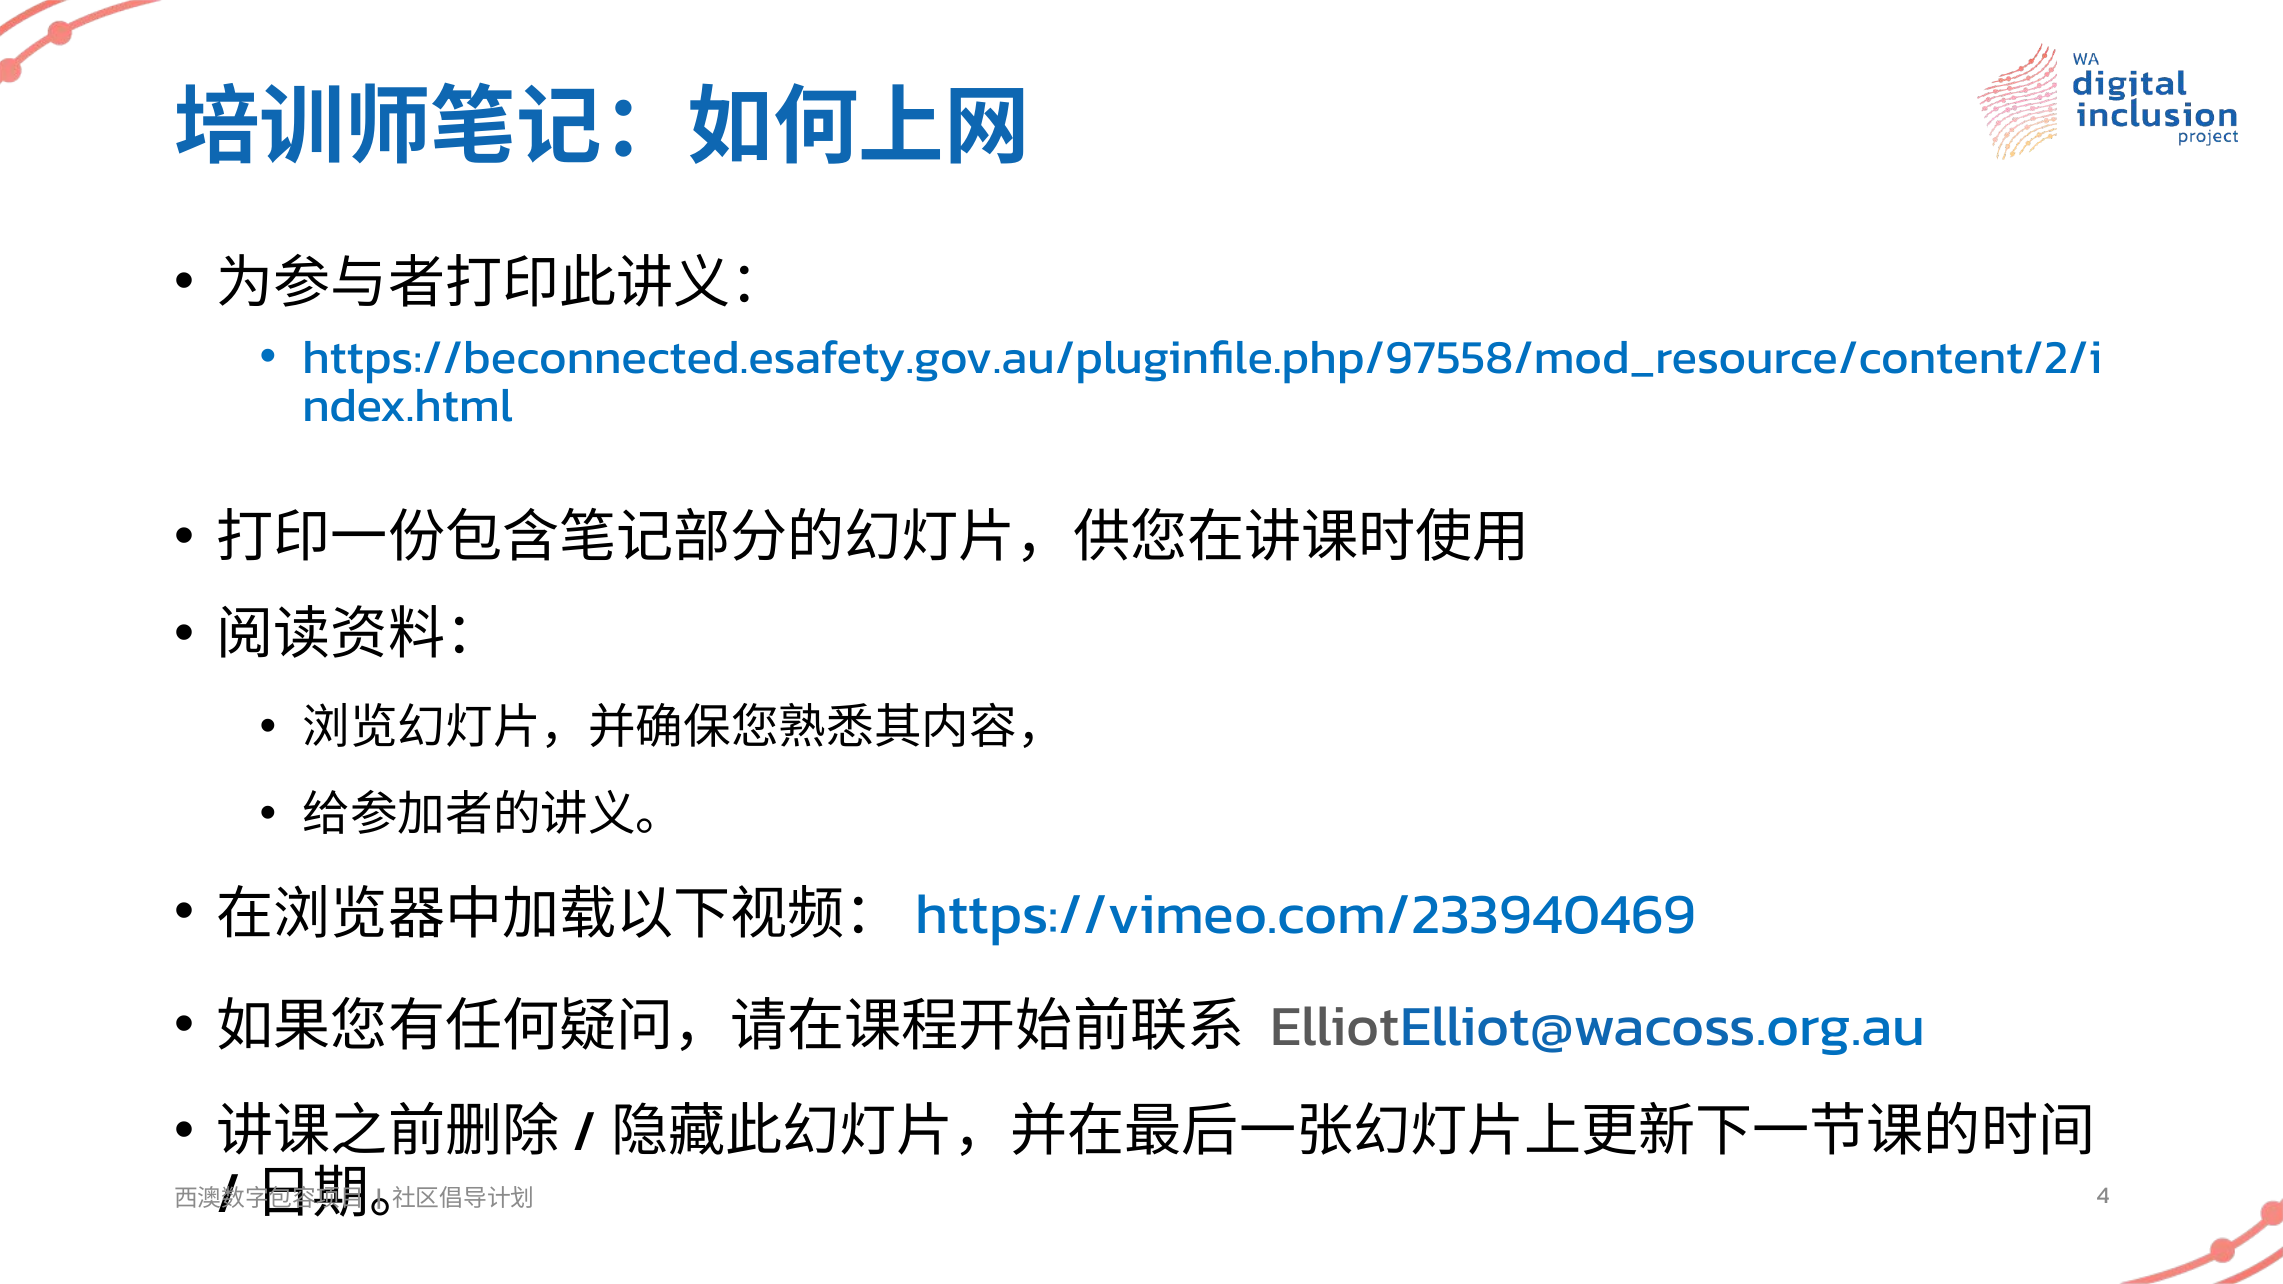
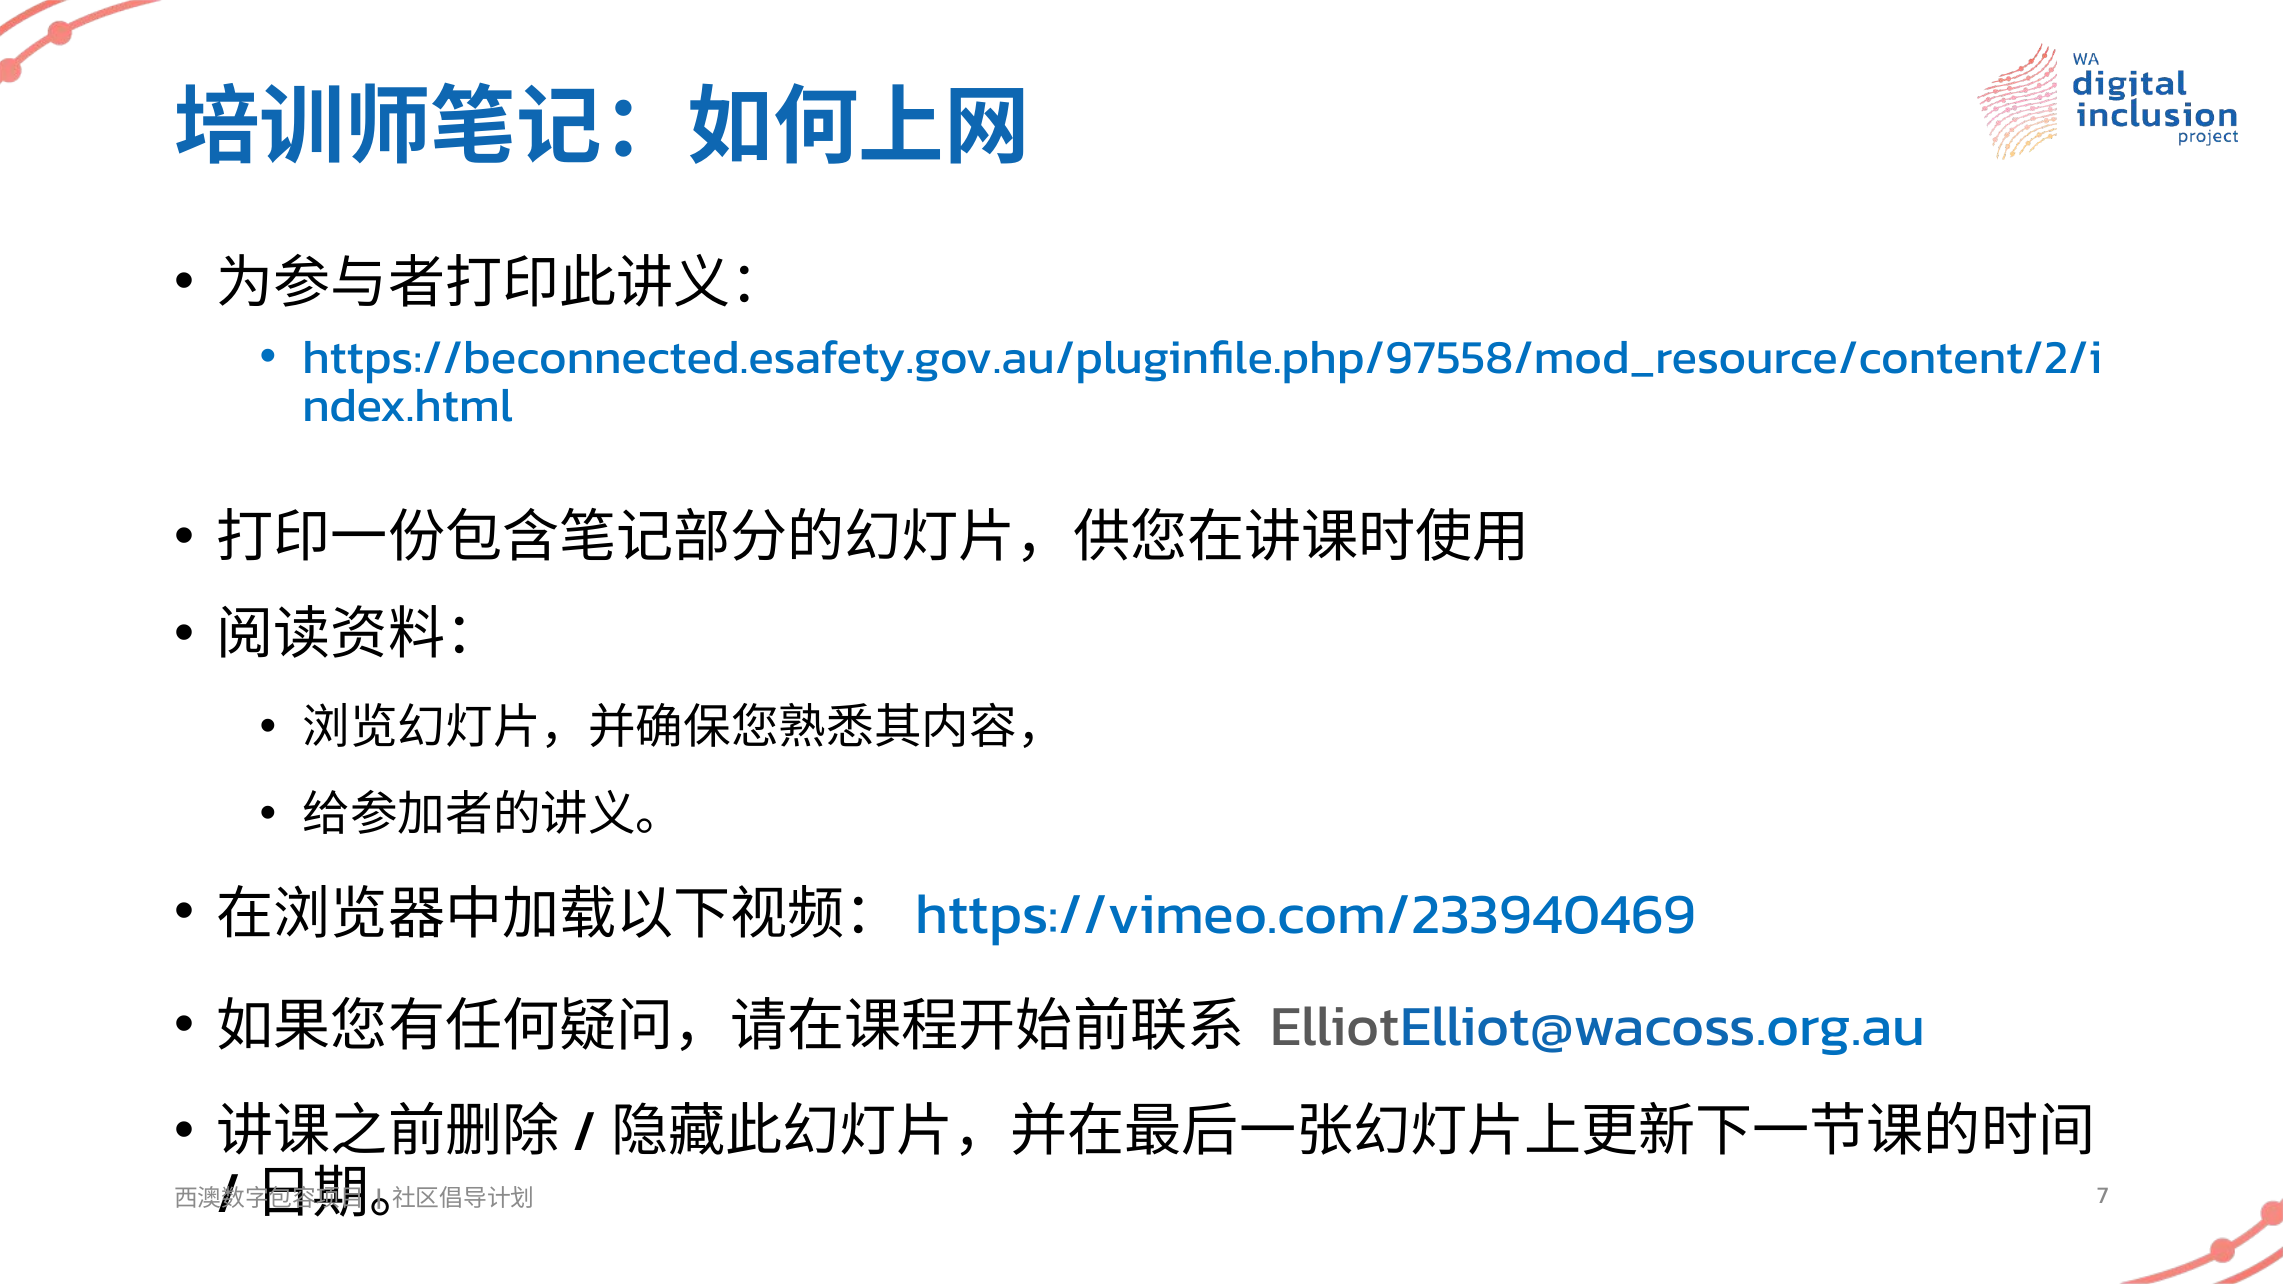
4: 4 -> 7 (2103, 1196)
